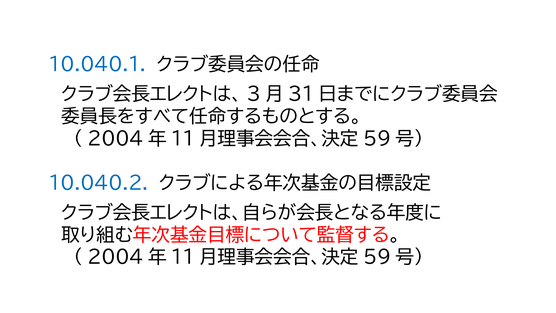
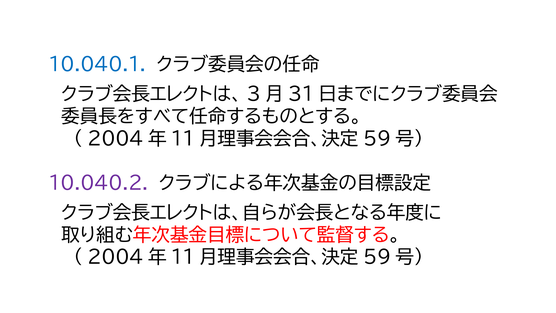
10.040.2 colour: blue -> purple (99, 183)
